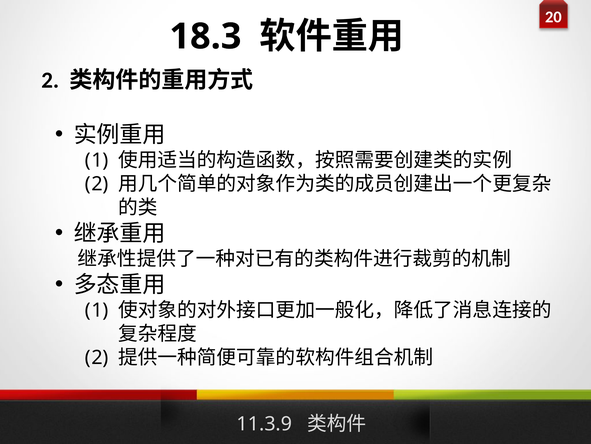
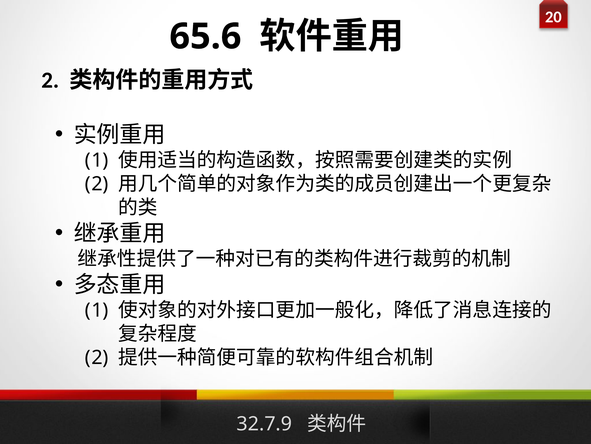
18.3: 18.3 -> 65.6 (205, 36)
11.3.9: 11.3.9 -> 32.7.9 (264, 423)
